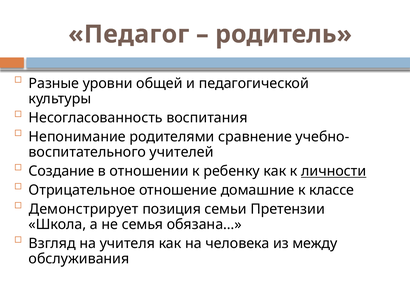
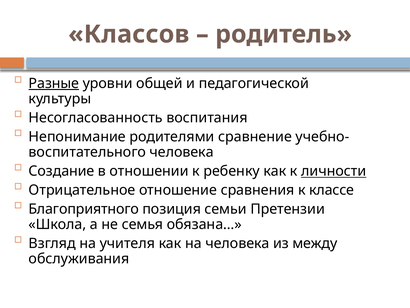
Педагог: Педагог -> Классов (129, 34)
Разные underline: none -> present (54, 83)
учителей: учителей -> человека (182, 152)
домашние: домашние -> сравнения (258, 190)
Демонстрирует: Демонстрирует -> Благоприятного (84, 209)
